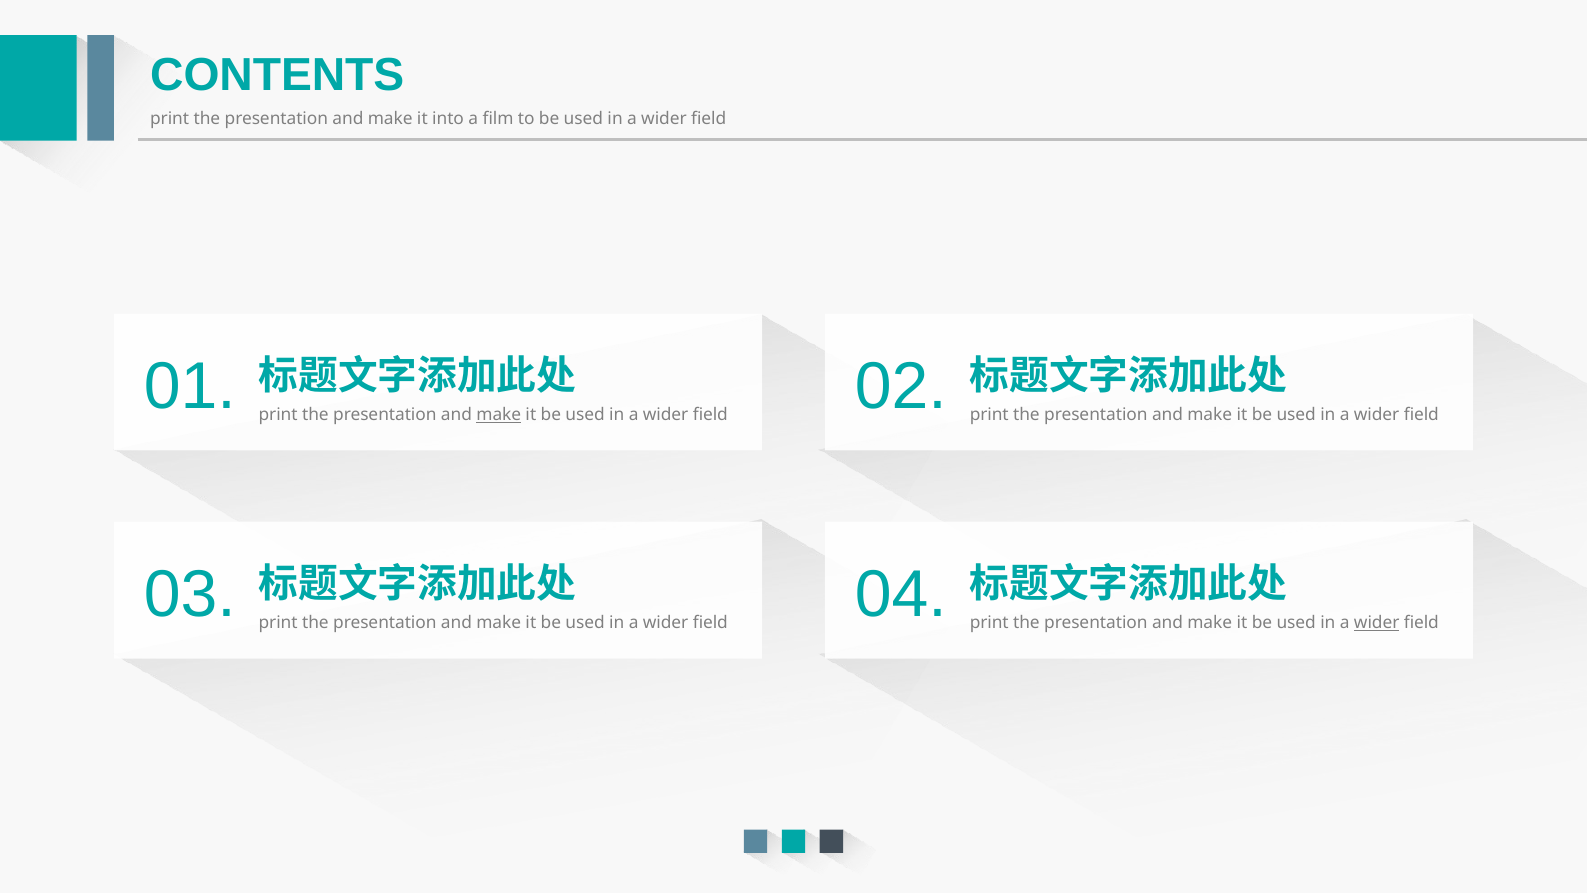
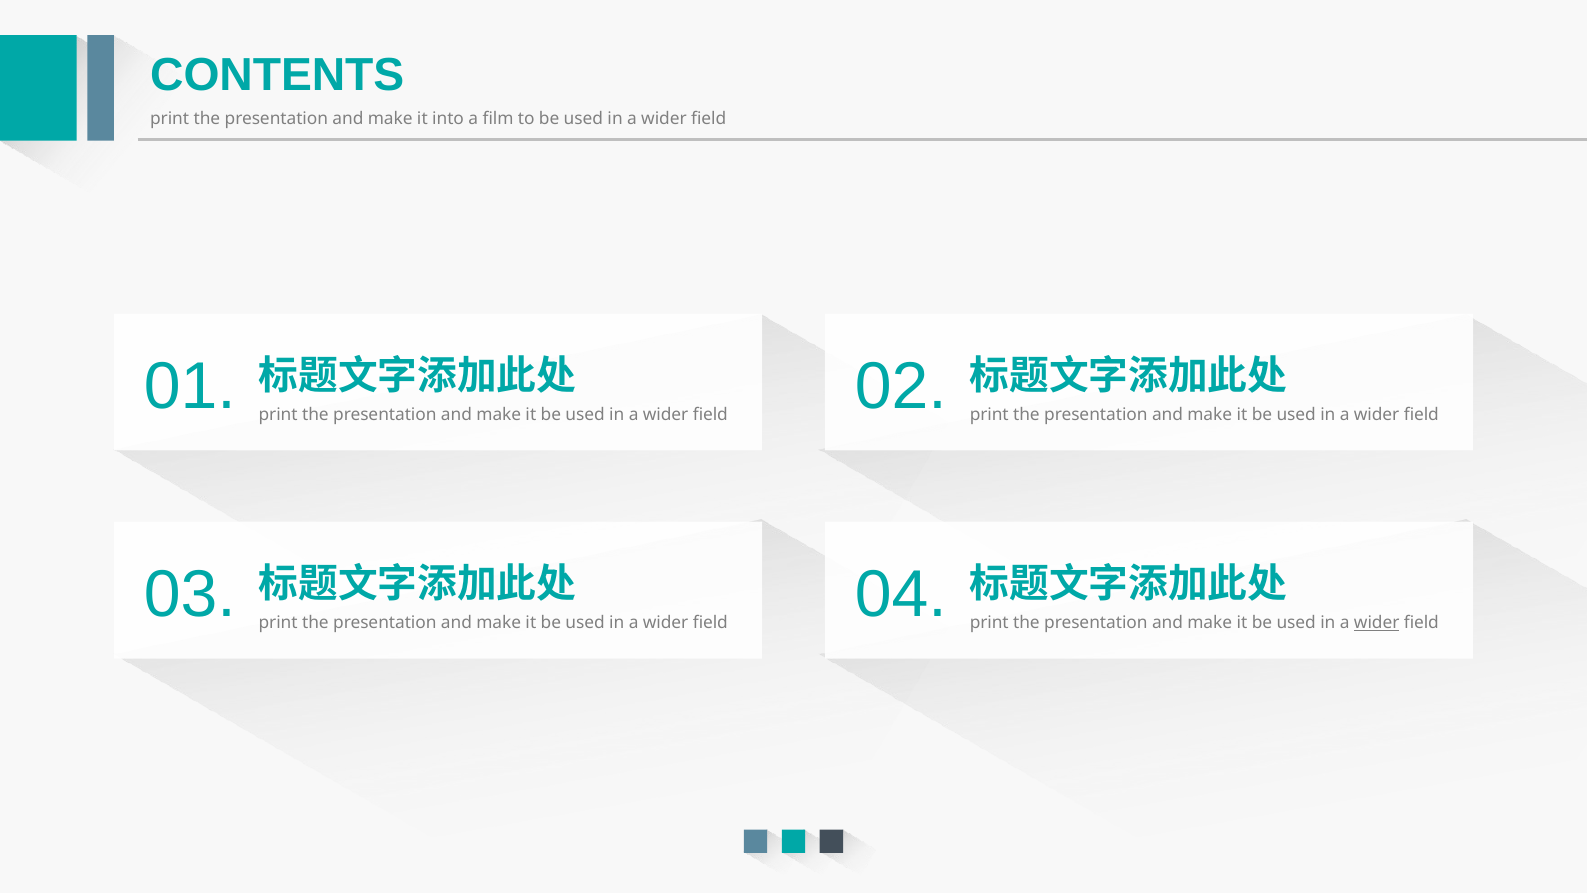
make underline: present -> none (499, 415)
